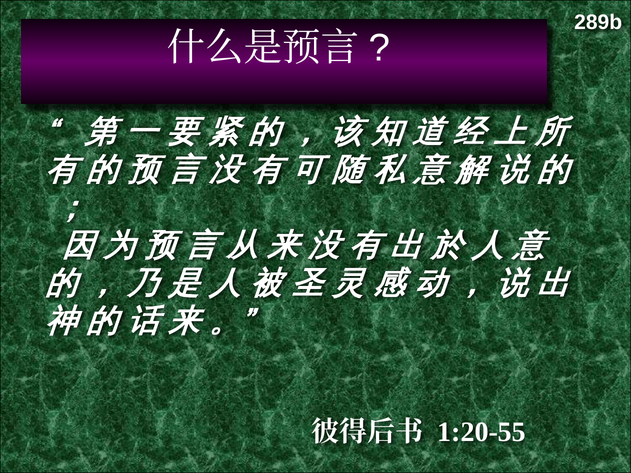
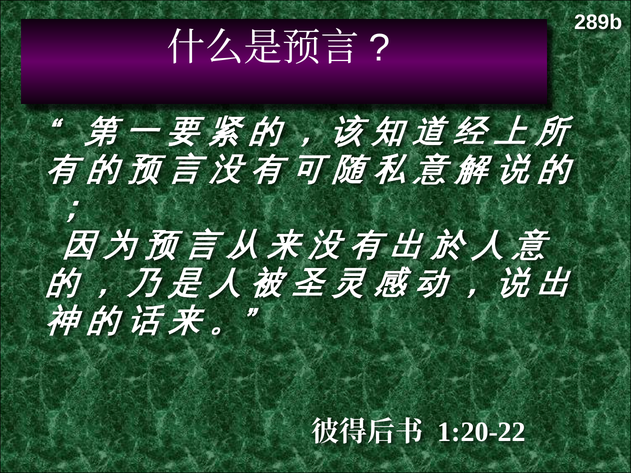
1:20-55: 1:20-55 -> 1:20-22 (482, 432)
